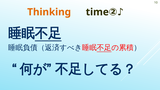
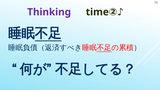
Thinking colour: orange -> purple (49, 12)
